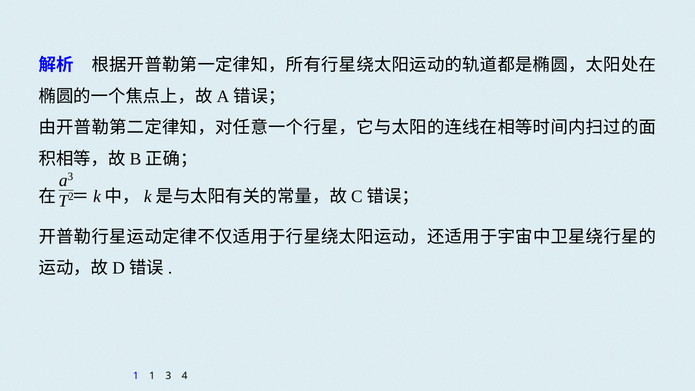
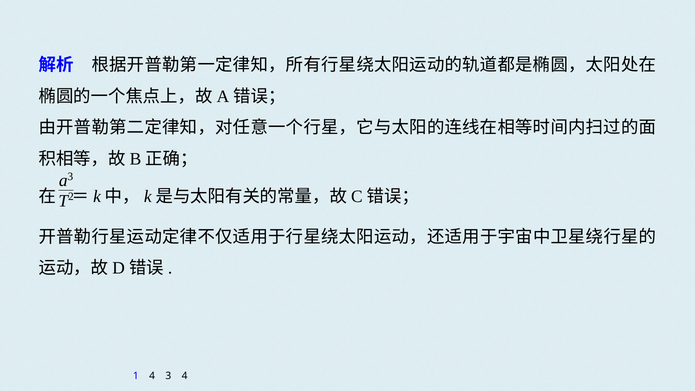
1 1: 1 -> 4 (152, 376)
